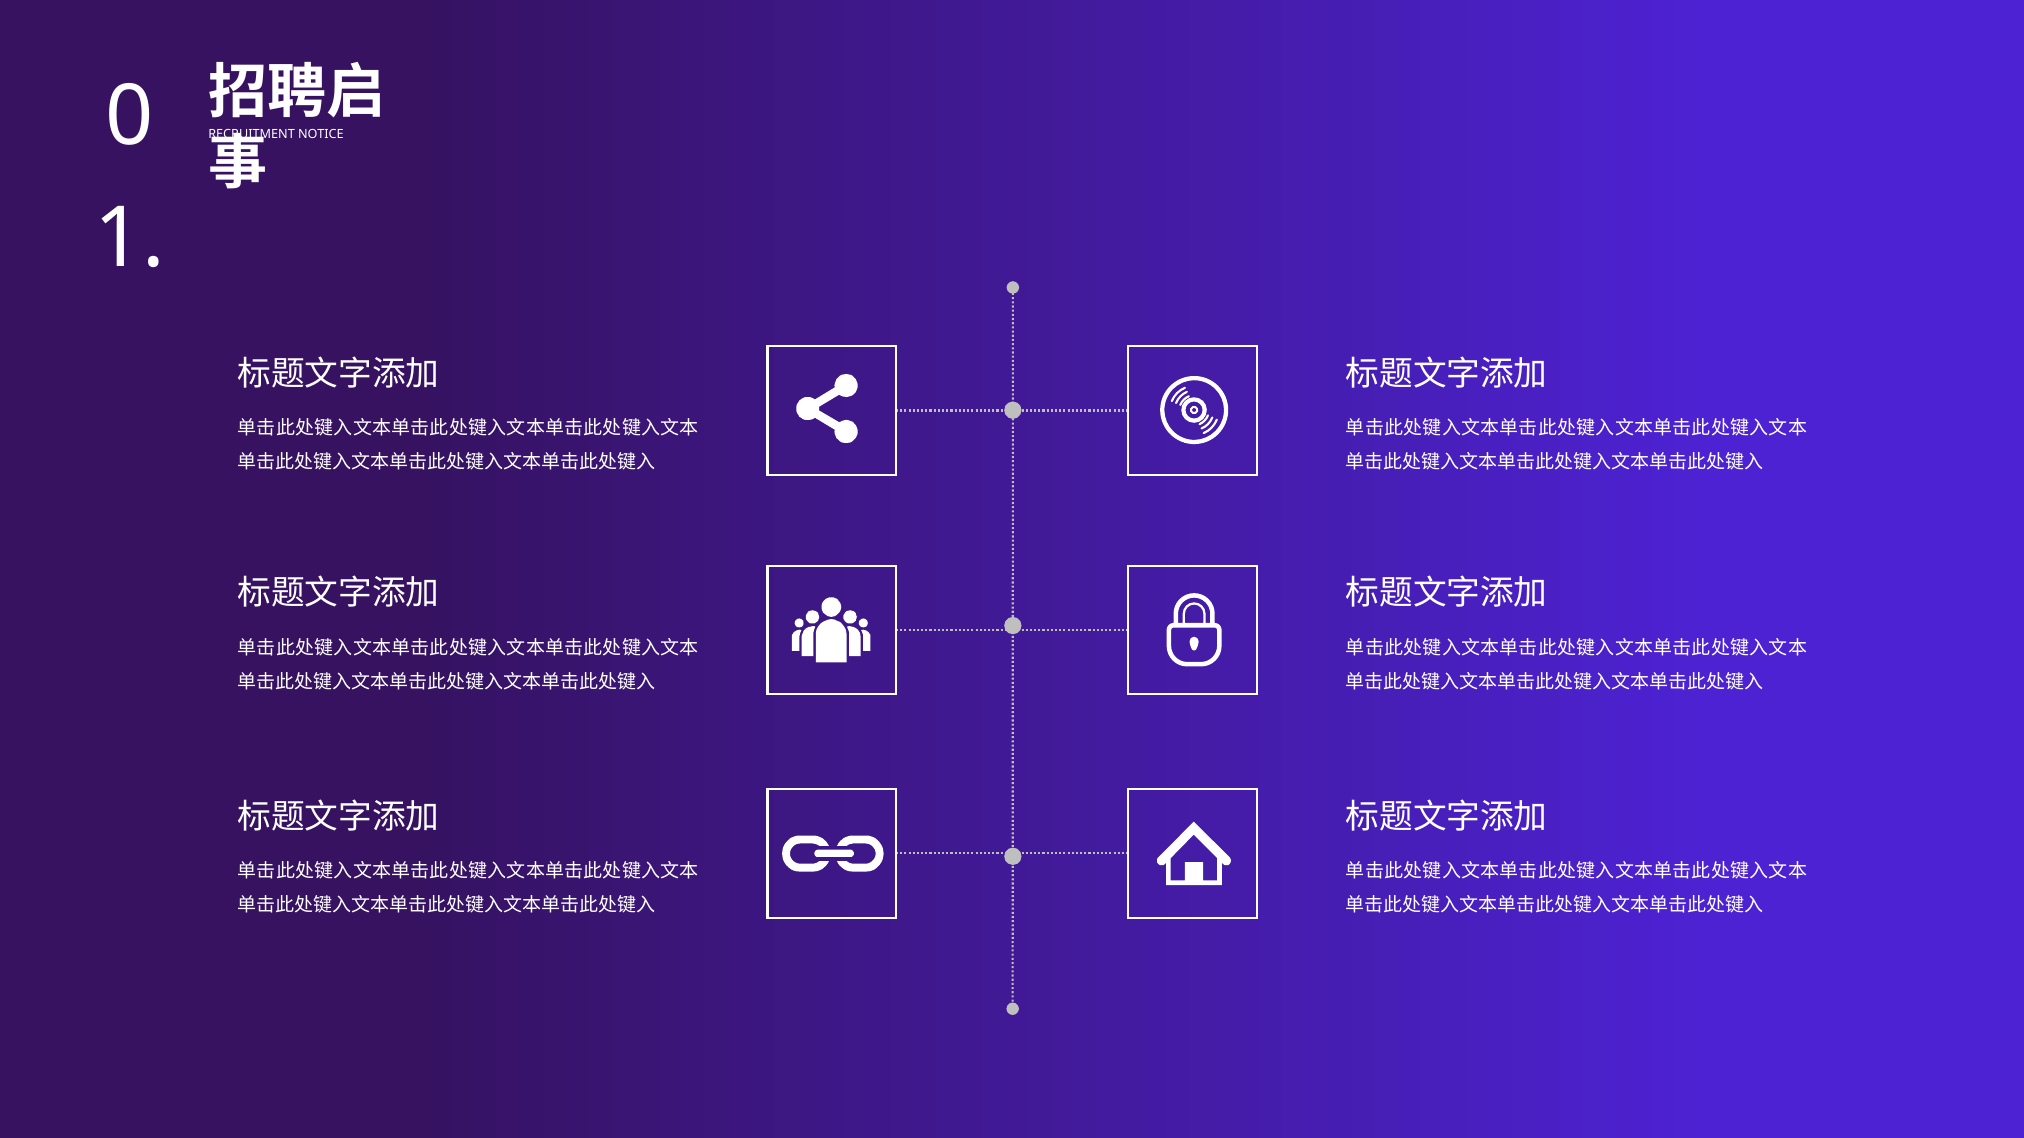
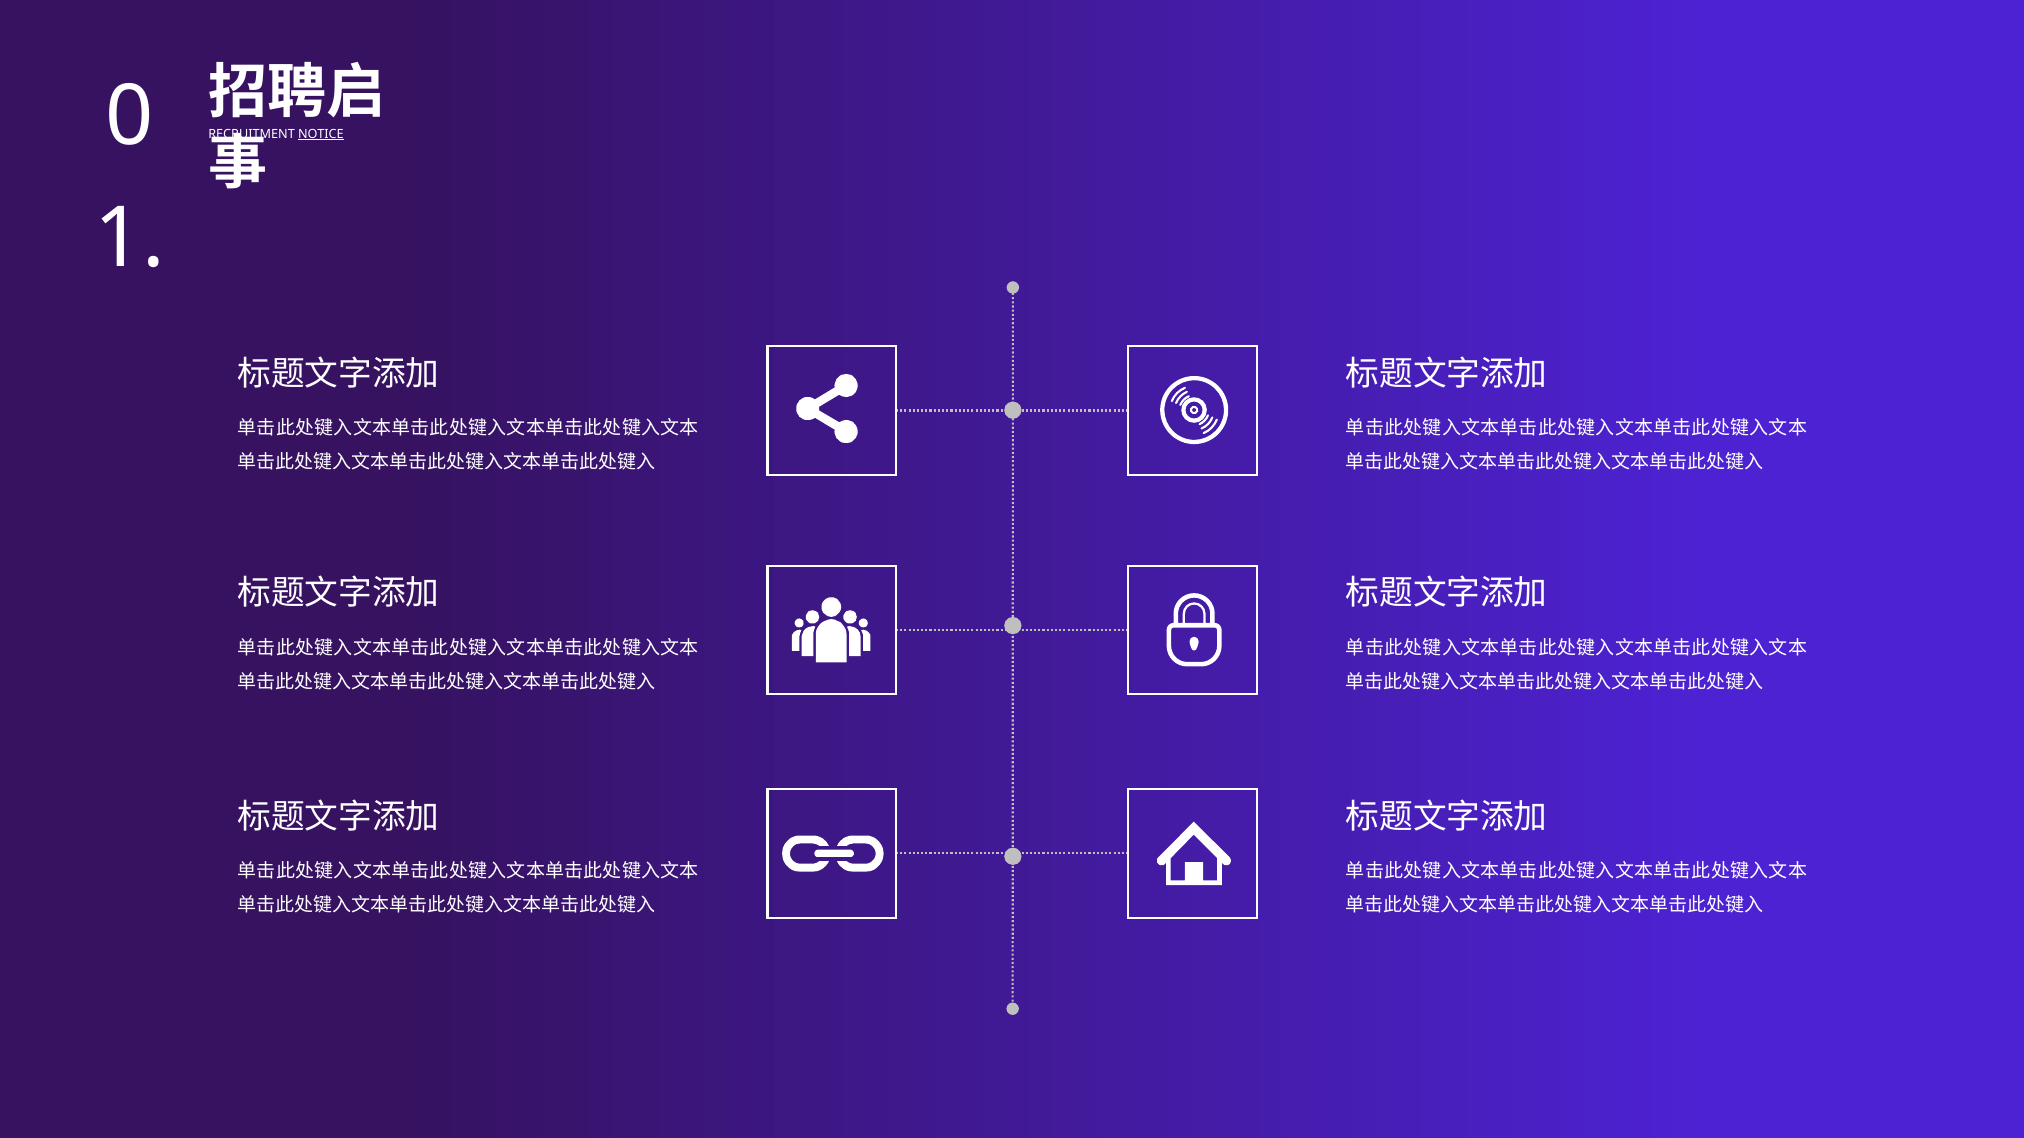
NOTICE underline: none -> present (321, 134)
